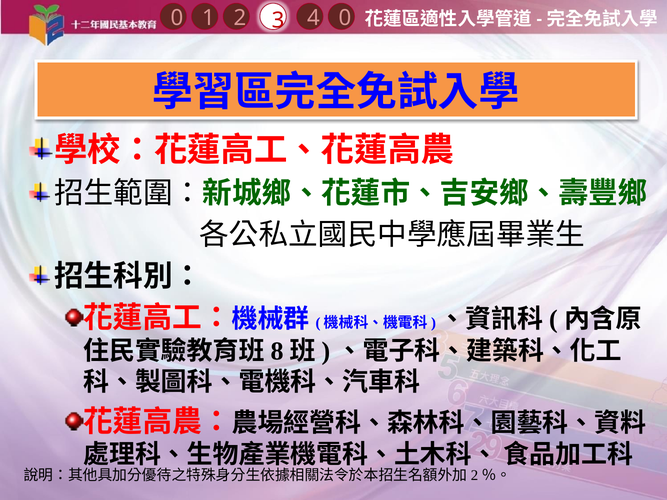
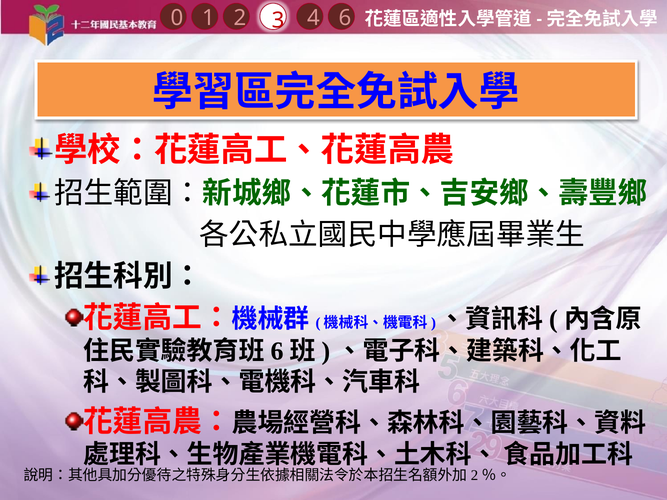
4 0: 0 -> 6 (345, 18)
8: 8 -> 6 (277, 351)
